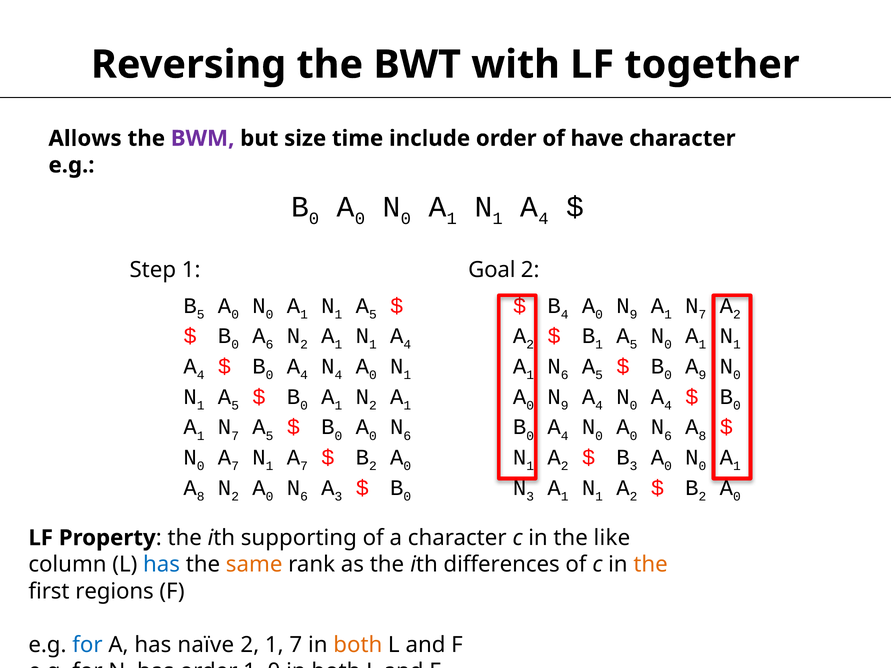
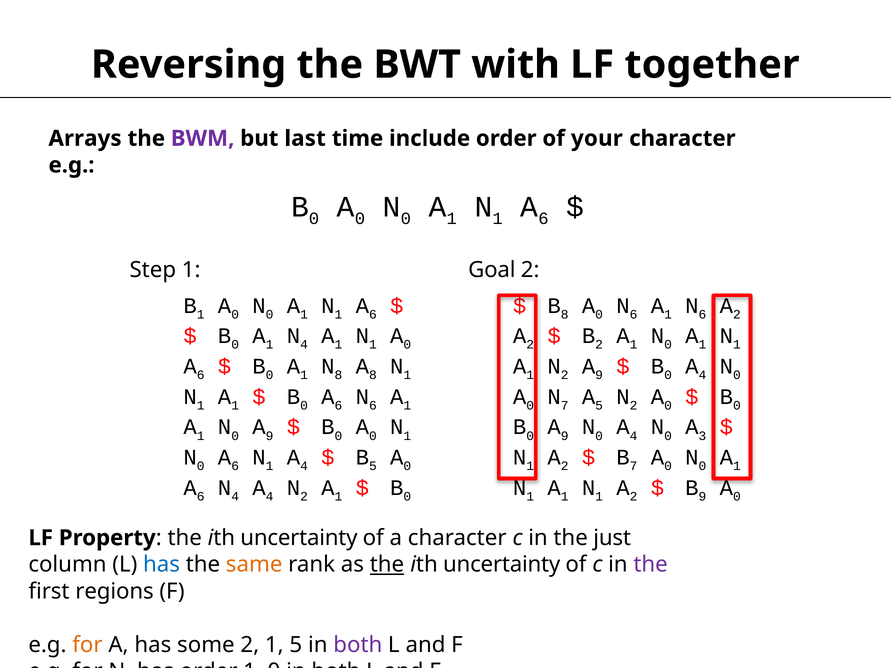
Allows: Allows -> Arrays (85, 138)
size: size -> last (305, 138)
have: have -> your (597, 138)
4: 4 -> 6 (543, 219)
5: 5 -> 1 (201, 314)
5: 5 -> 6 (373, 314)
4: 4 -> 8 (565, 314)
9: 9 -> 6 (634, 314)
7: 7 -> 6 (702, 314)
6: 6 -> 1 (270, 345)
2: 2 -> 4 (304, 345)
4: 4 -> 0 (407, 345)
1: 1 -> 2 (599, 345)
5: 5 -> 1 (634, 345)
4: 4 -> 6 (201, 375)
4: 4 -> 1 (304, 375)
N 4: 4 -> 8 (338, 375)
0: 0 -> 8 (373, 375)
6: 6 -> 2 (565, 375)
5: 5 -> 9 (599, 375)
9: 9 -> 4 (702, 375)
5: 5 -> 1 (235, 406)
1: 1 -> 6 (338, 406)
2: 2 -> 6 (373, 406)
9: 9 -> 7 (565, 406)
4: 4 -> 5 (599, 406)
0: 0 -> 2 (634, 406)
4: 4 -> 0 (668, 406)
7: 7 -> 0 (235, 436)
5: 5 -> 9 (270, 436)
6: 6 -> 1 (407, 436)
4: 4 -> 9 (565, 436)
0: 0 -> 4 (634, 436)
6: 6 -> 0 (668, 436)
8: 8 -> 3 (702, 436)
N 0 A 7: 7 -> 6 (235, 466)
1 A 7: 7 -> 4 (304, 466)
2: 2 -> 5 (373, 466)
3: 3 -> 7 (634, 466)
8: 8 -> 6 (201, 497)
2: 2 -> 4 (235, 497)
0: 0 -> 4 (270, 497)
6: 6 -> 2 (304, 497)
3: 3 -> 1 (338, 497)
3: 3 -> 1 (530, 497)
2: 2 -> 9 (702, 497)
supporting: supporting -> uncertainty (299, 538)
like: like -> just (612, 538)
the underline: none -> present (387, 565)
differences: differences -> uncertainty (502, 565)
the colour: orange -> purple (651, 565)
for colour: blue -> orange (87, 645)
naïve: naïve -> some (206, 645)
1 7: 7 -> 5 (296, 645)
both colour: orange -> purple (358, 645)
